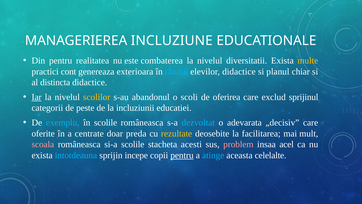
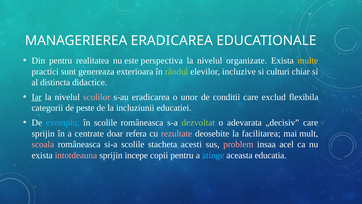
MANAGERIEREA INCLUZIUNE: INCLUZIUNE -> ERADICAREA (172, 41)
combaterea: combaterea -> perspectiva (162, 61)
diversitatii: diversitatii -> organizate (247, 61)
cont: cont -> sunt (68, 71)
rândul colour: light blue -> light green (177, 71)
elevilor didactice: didactice -> incluzive (239, 71)
planul: planul -> culturi (278, 71)
scolilor colour: yellow -> pink (97, 97)
s-au abandonul: abandonul -> eradicarea (151, 97)
scoli: scoli -> unor (189, 97)
oferirea: oferirea -> conditii (227, 97)
sprijinul: sprijinul -> flexibila (304, 97)
dezvoltat colour: light blue -> light green (198, 122)
oferite: oferite -> sprijin (43, 133)
preda: preda -> refera (136, 133)
rezultate colour: yellow -> pink (177, 133)
intotdeauna colour: light blue -> pink (76, 155)
pentru underline: present -> none (182, 155)
celelalte: celelalte -> educatia (271, 155)
